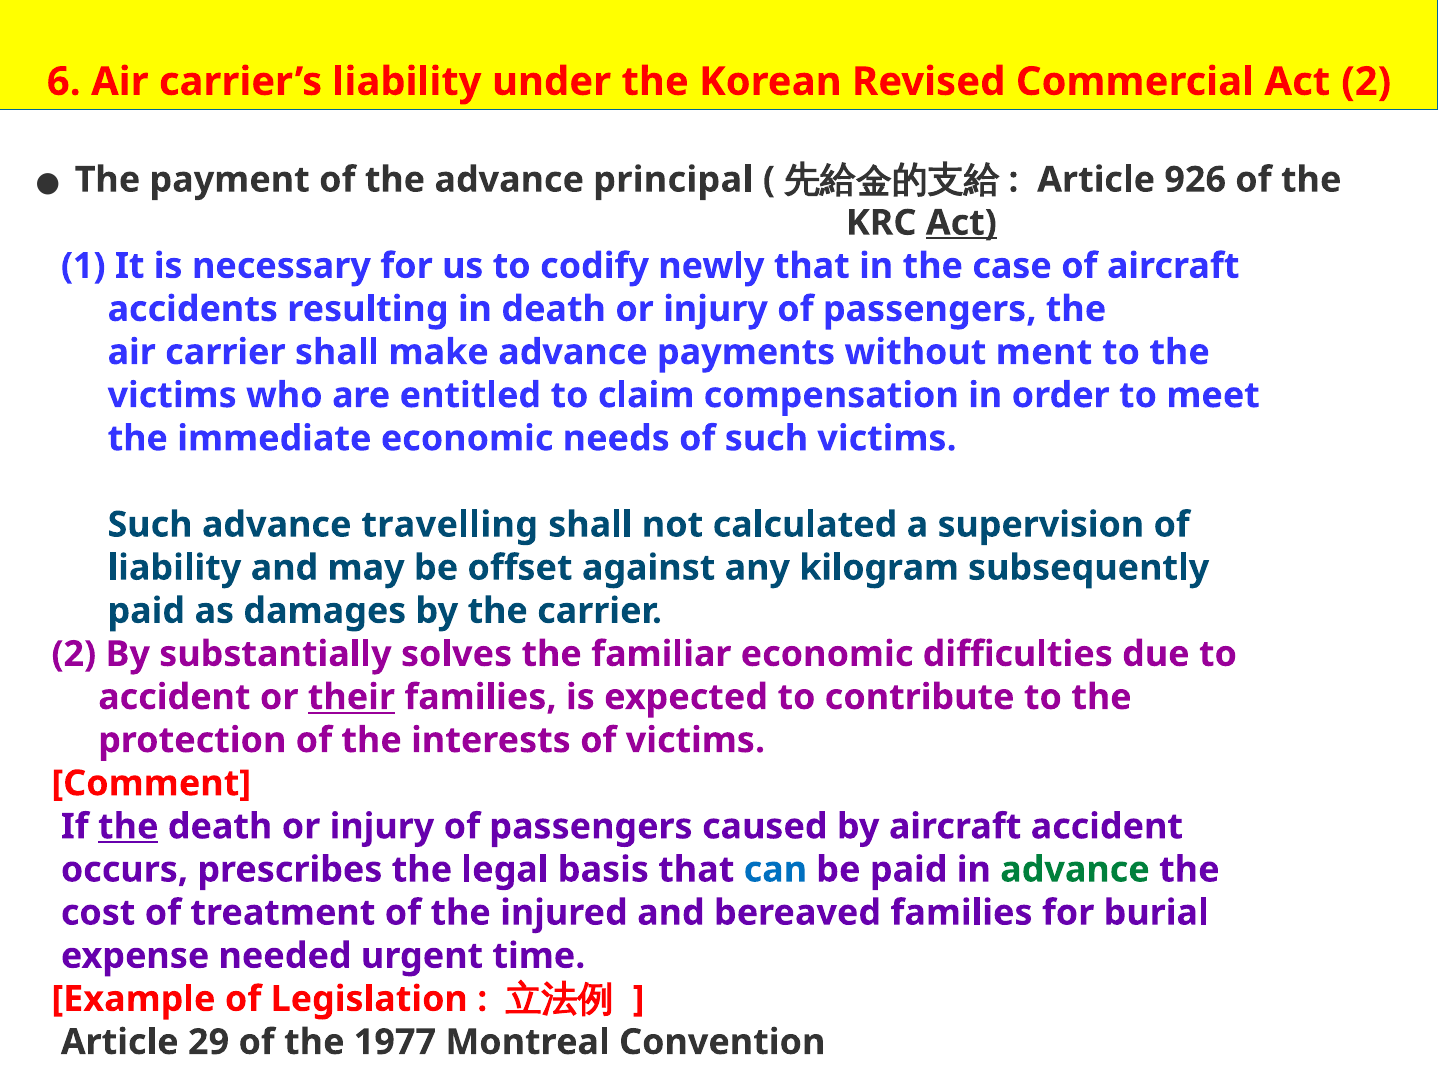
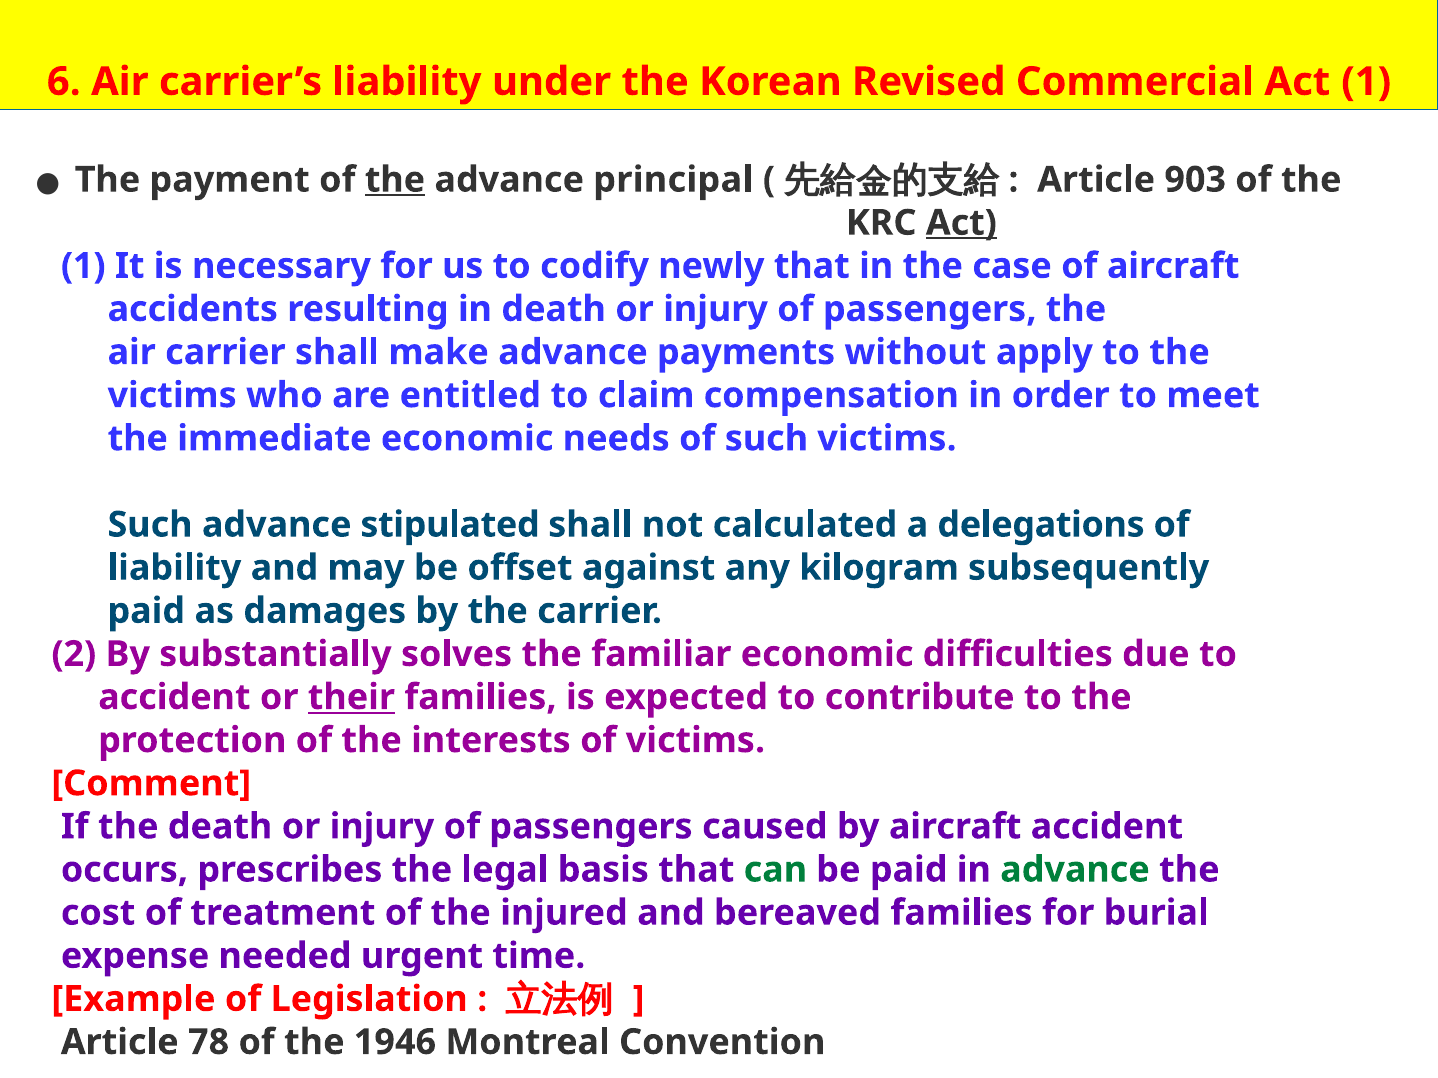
Commercial Act 2: 2 -> 1 (1366, 82)
the underline: none -> present (395, 180)
926: 926 -> 903 (1195, 180)
ment: ment -> apply (1044, 352)
travelling: travelling -> stipulated (450, 525)
supervision: supervision -> delegations (1041, 525)
the underline: present -> none (128, 827)
can colour: blue -> green (775, 870)
29: 29 -> 78 (209, 1043)
1977: 1977 -> 1946 (395, 1043)
